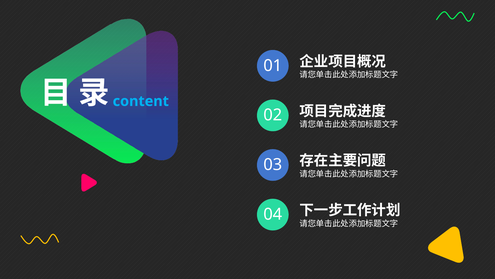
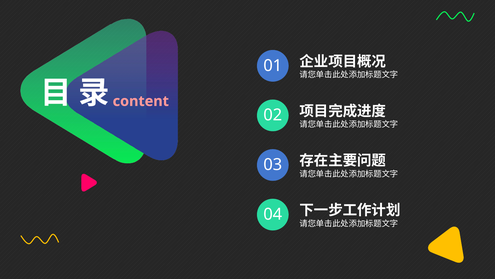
content colour: light blue -> pink (141, 101)
